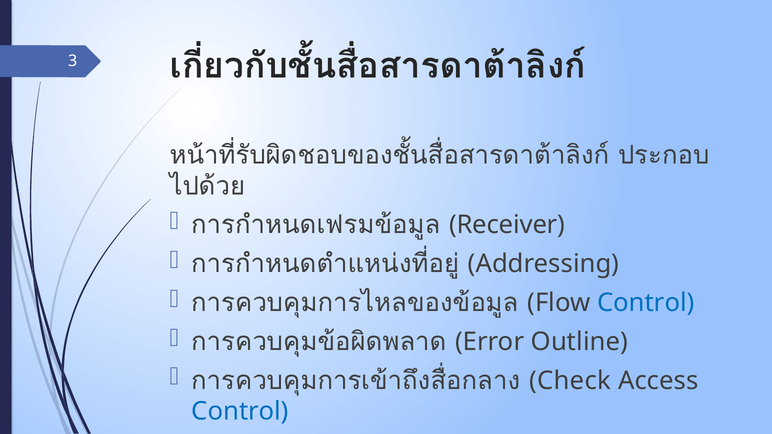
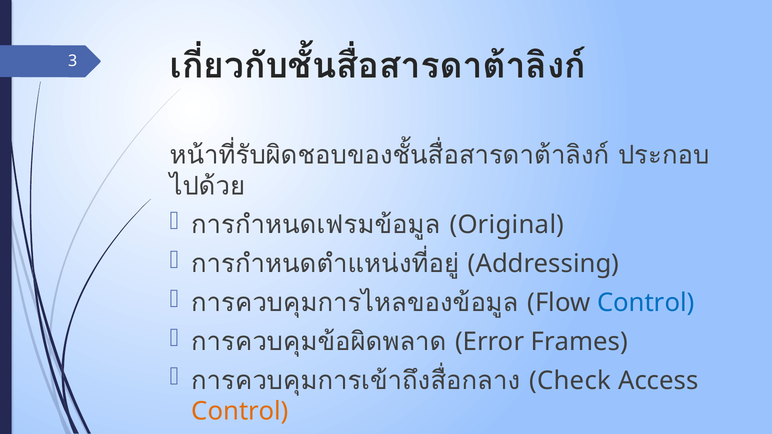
Receiver: Receiver -> Original (507, 225)
Outline: Outline -> Frames (579, 342)
Control colour: blue -> orange (240, 412)
